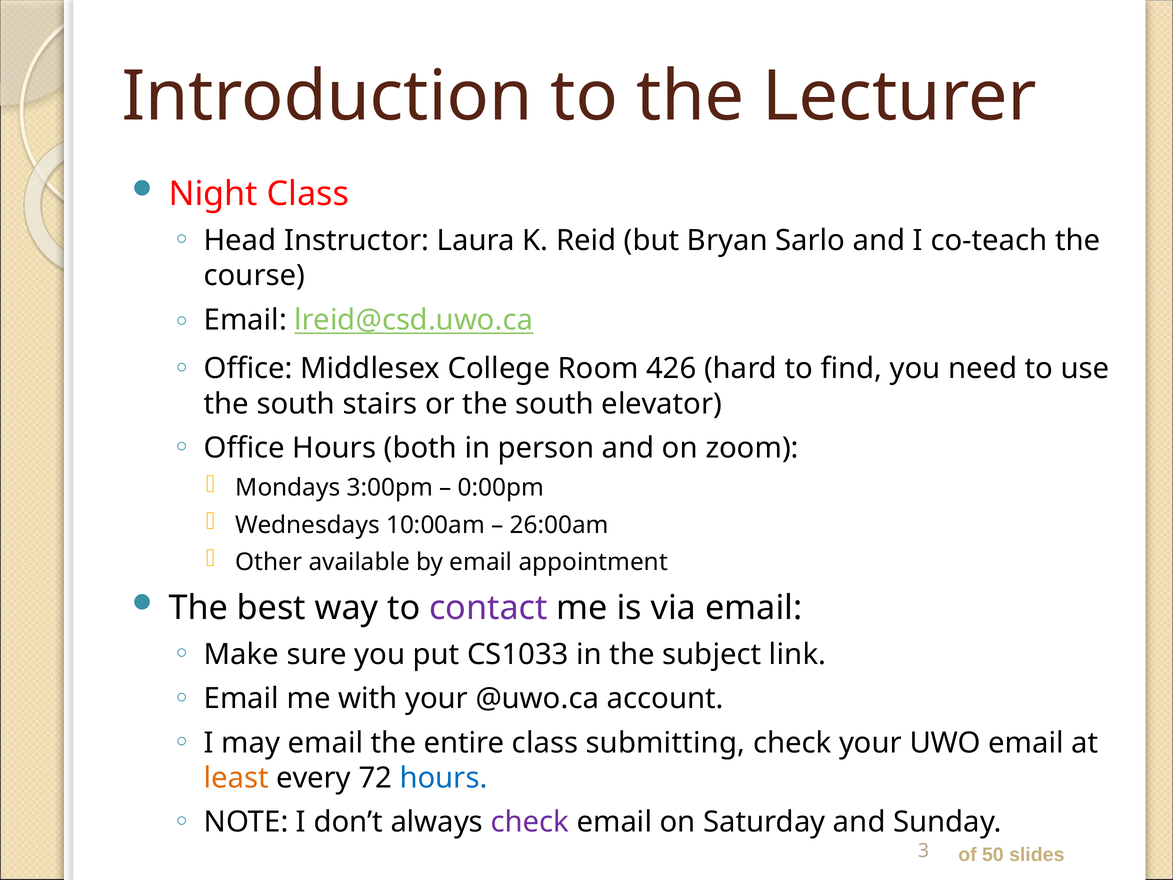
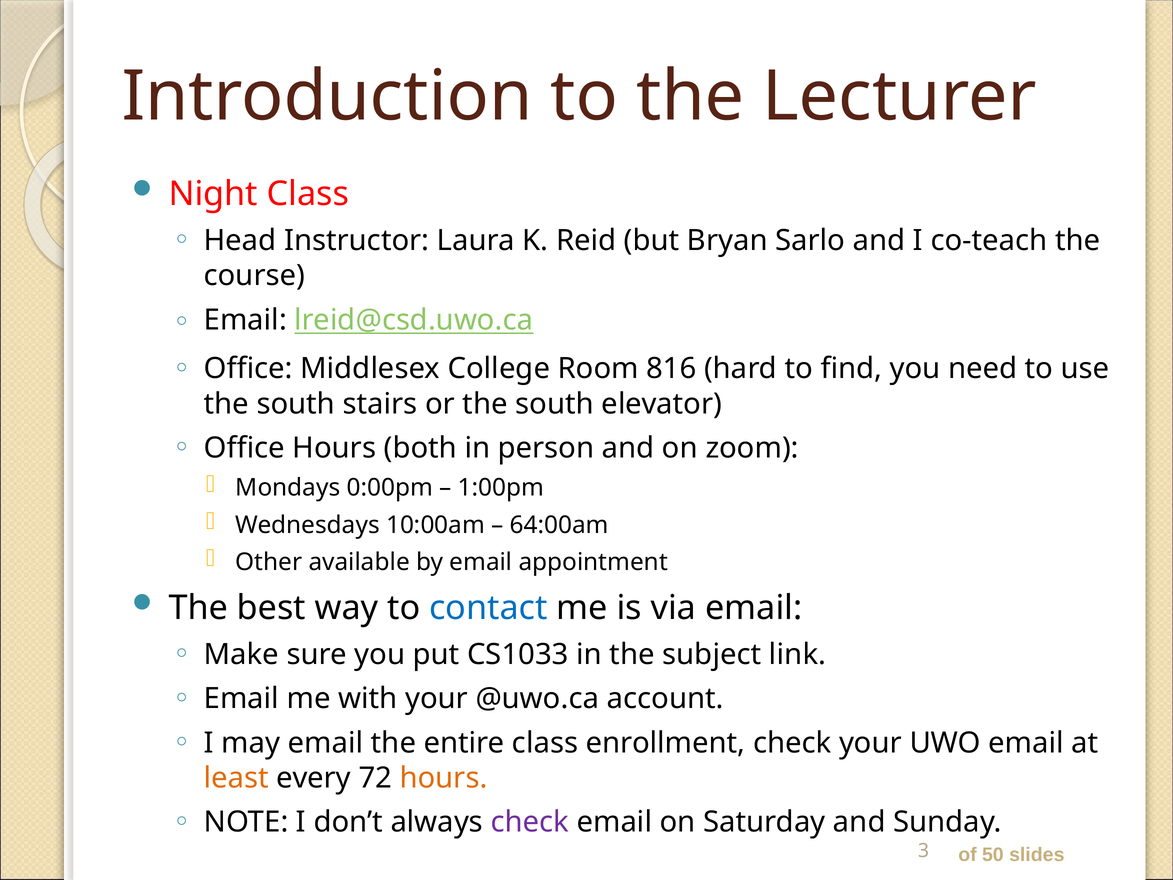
426: 426 -> 816 (671, 369)
3:00pm: 3:00pm -> 0:00pm (390, 488)
0:00pm: 0:00pm -> 1:00pm (501, 488)
26:00am: 26:00am -> 64:00am (559, 525)
contact colour: purple -> blue (488, 608)
submitting: submitting -> enrollment (665, 743)
hours colour: blue -> orange (443, 778)
